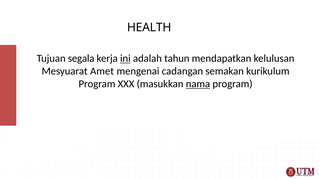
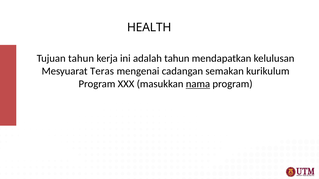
Tujuan segala: segala -> tahun (81, 59)
ini underline: present -> none (125, 59)
Amet: Amet -> Teras (102, 71)
